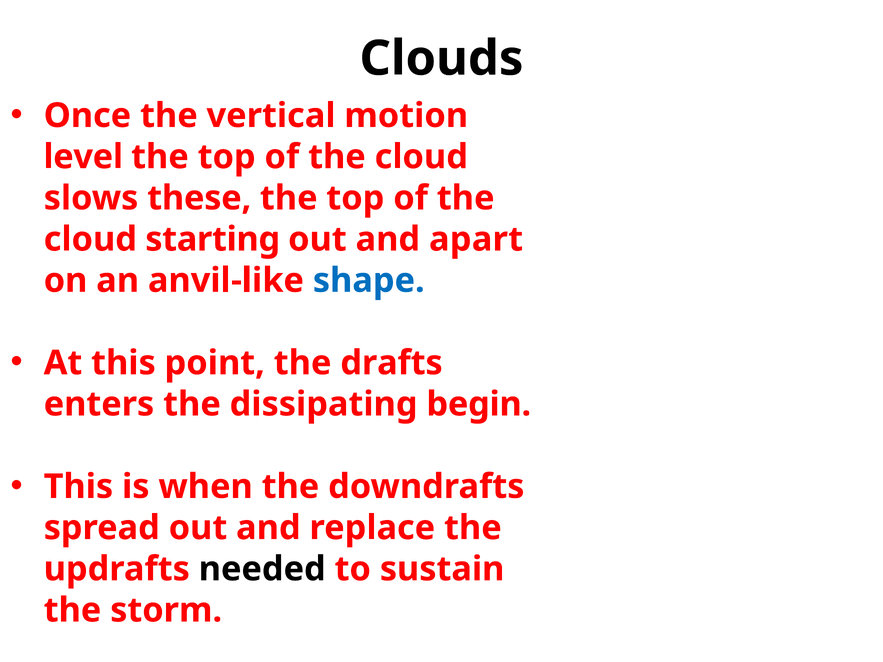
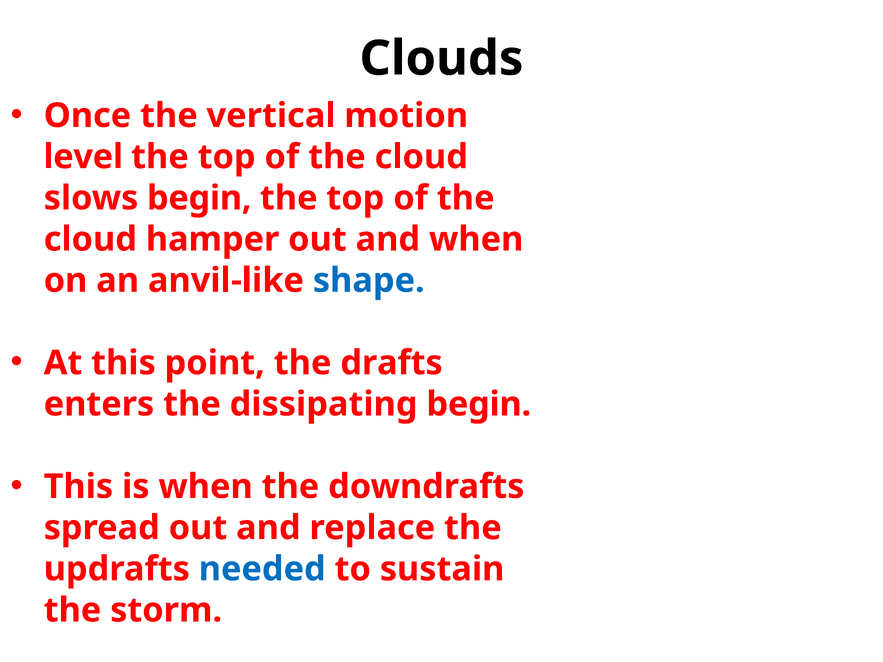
slows these: these -> begin (199, 198)
starting: starting -> hamper (213, 239)
and apart: apart -> when (476, 239)
needed colour: black -> blue (262, 569)
